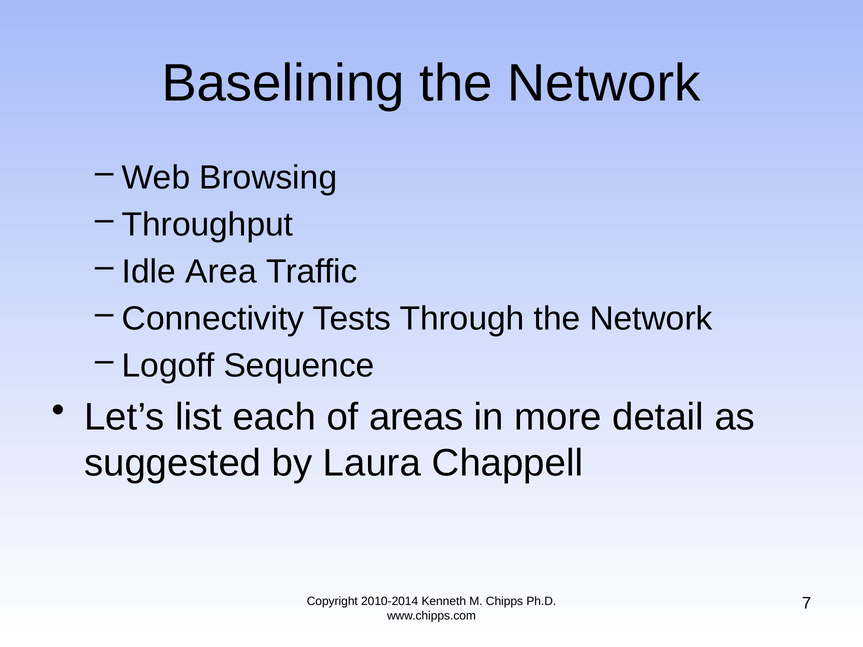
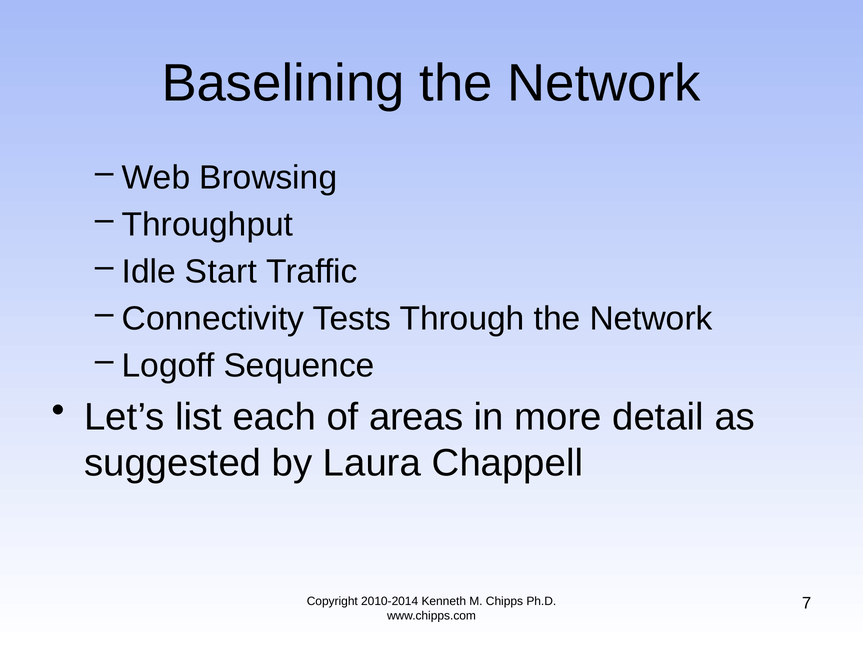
Area: Area -> Start (221, 272)
